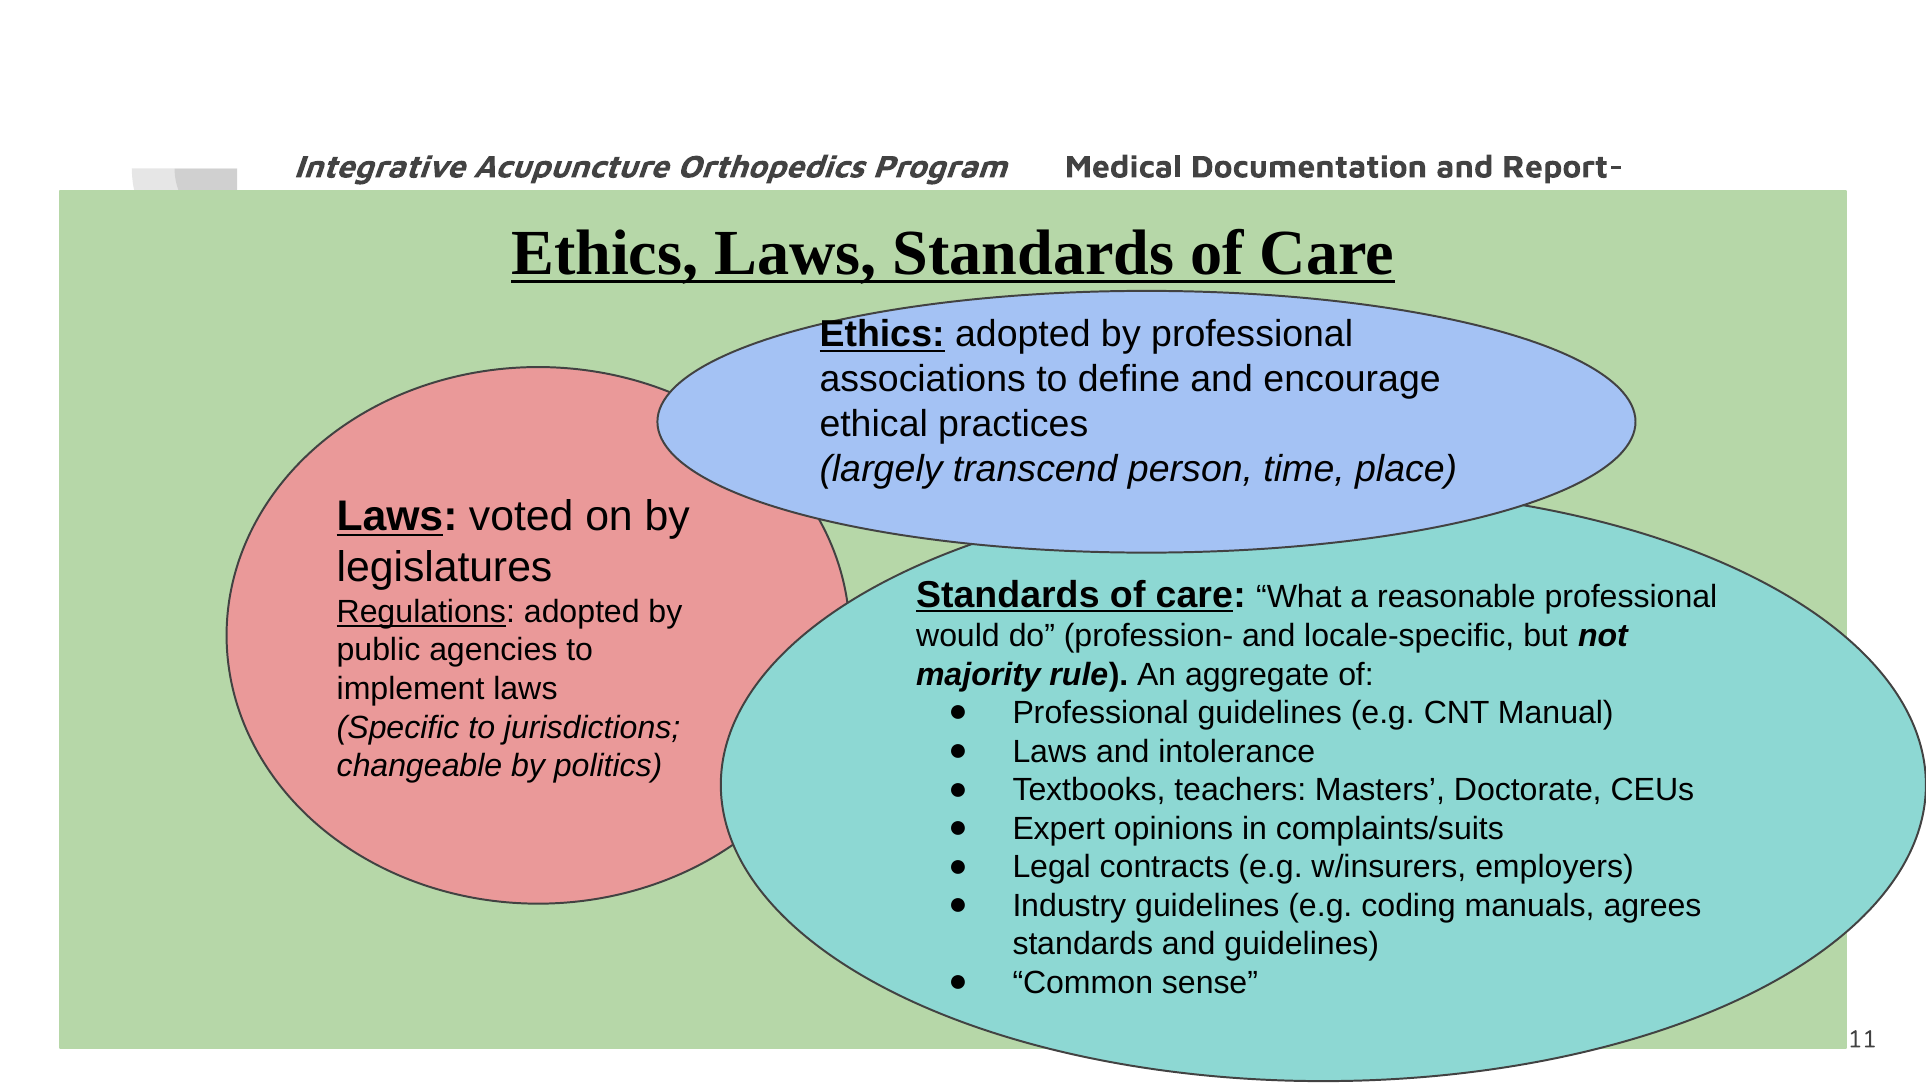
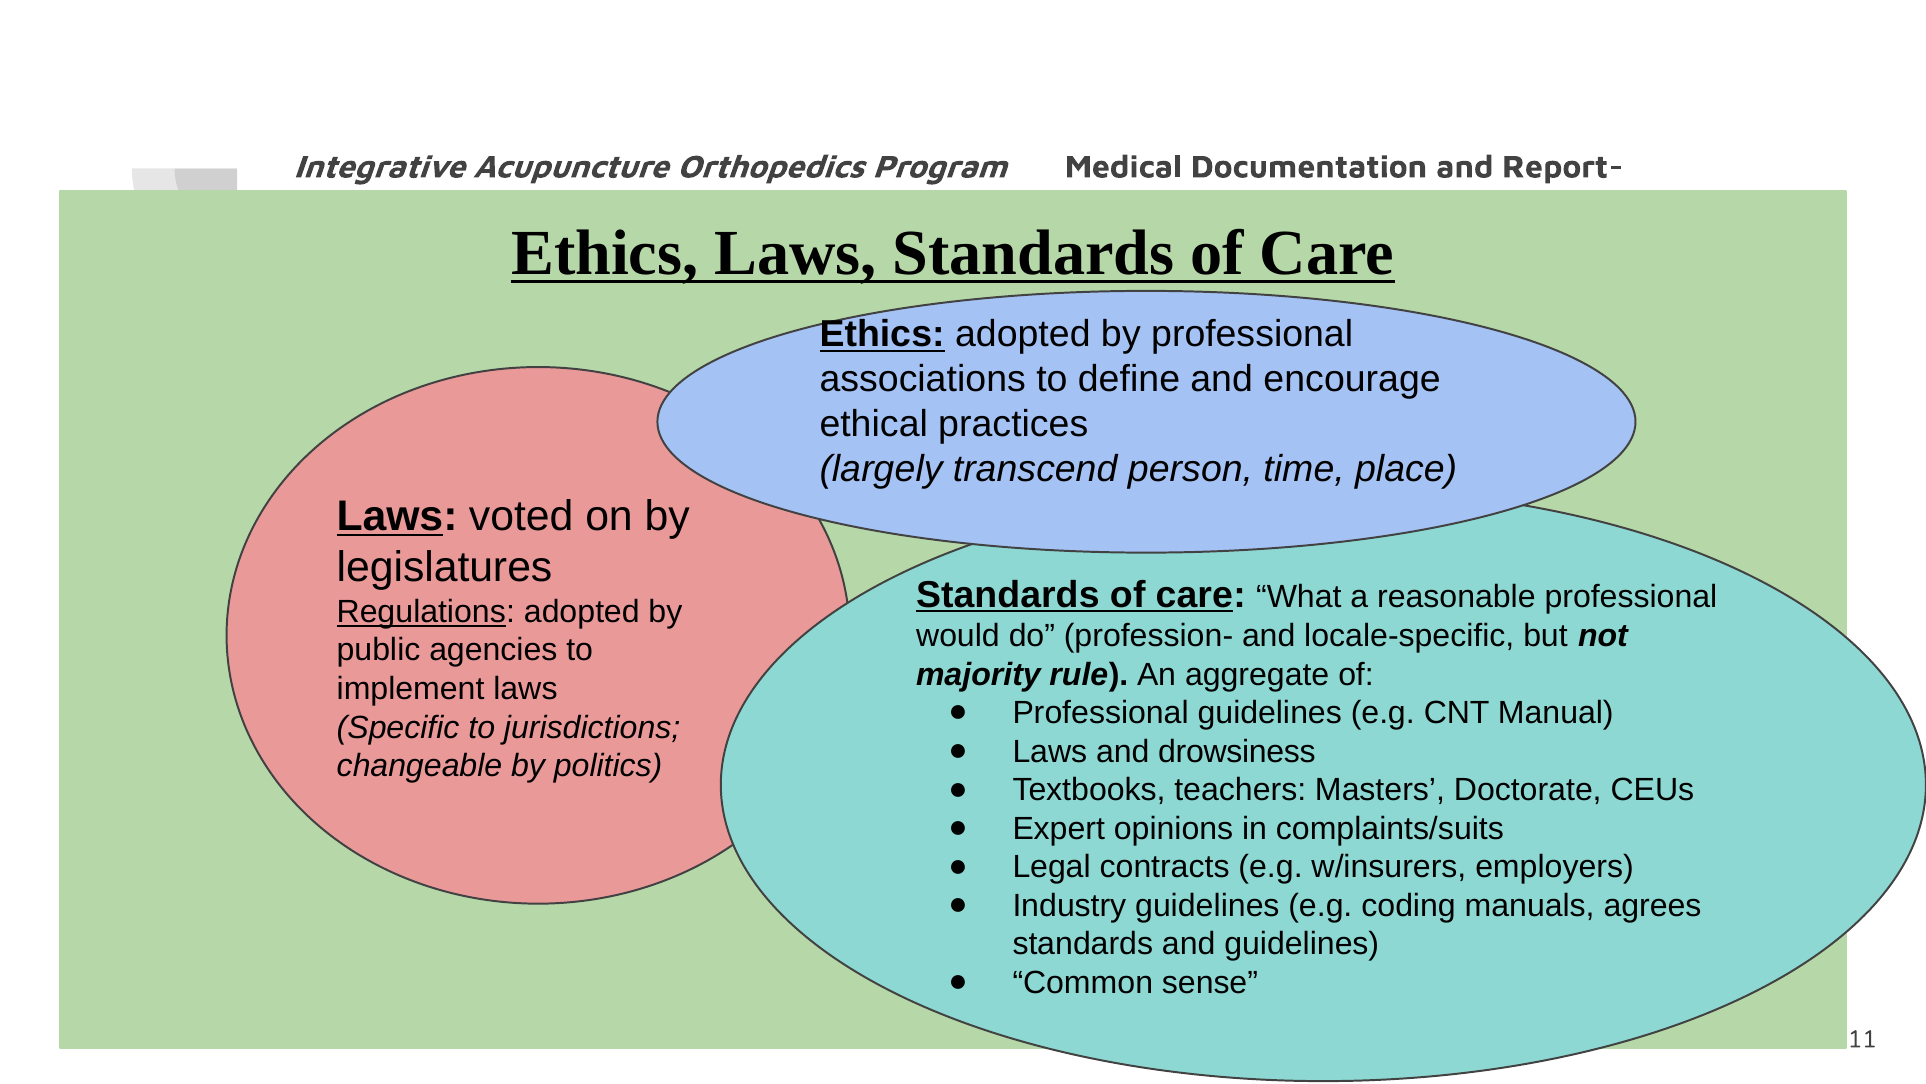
intolerance: intolerance -> drowsiness (1237, 751)
